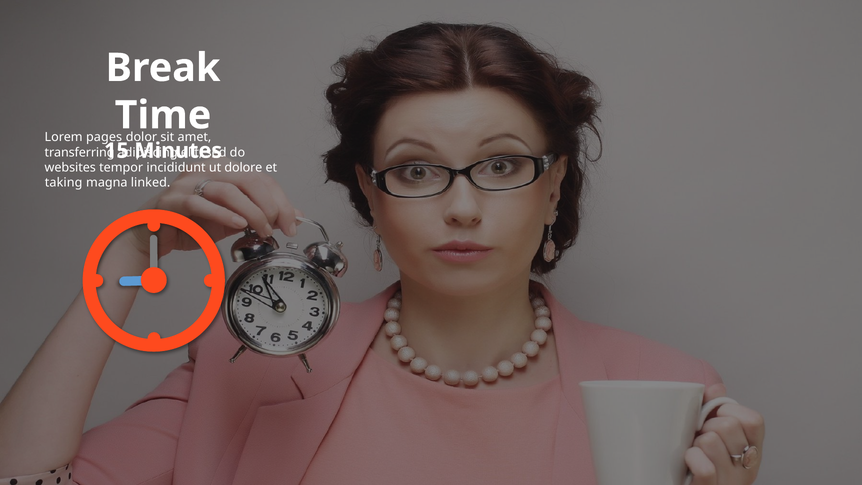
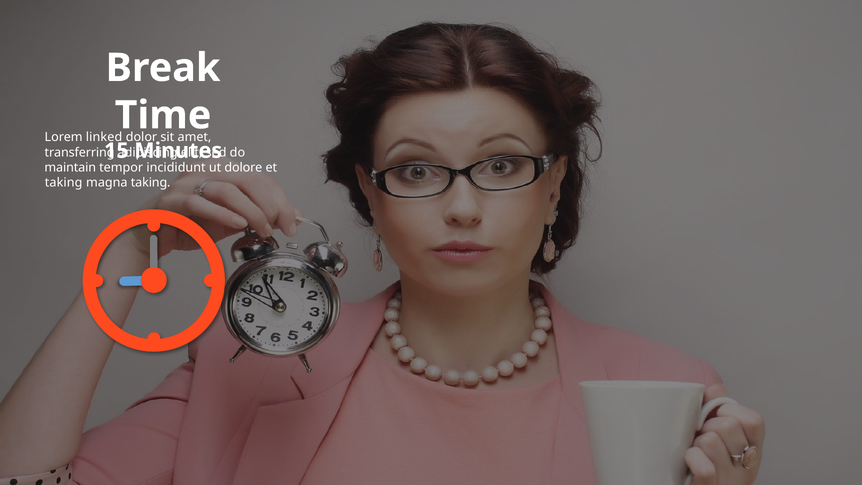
pages: pages -> linked (104, 137)
websites: websites -> maintain (70, 167)
magna linked: linked -> taking (151, 183)
